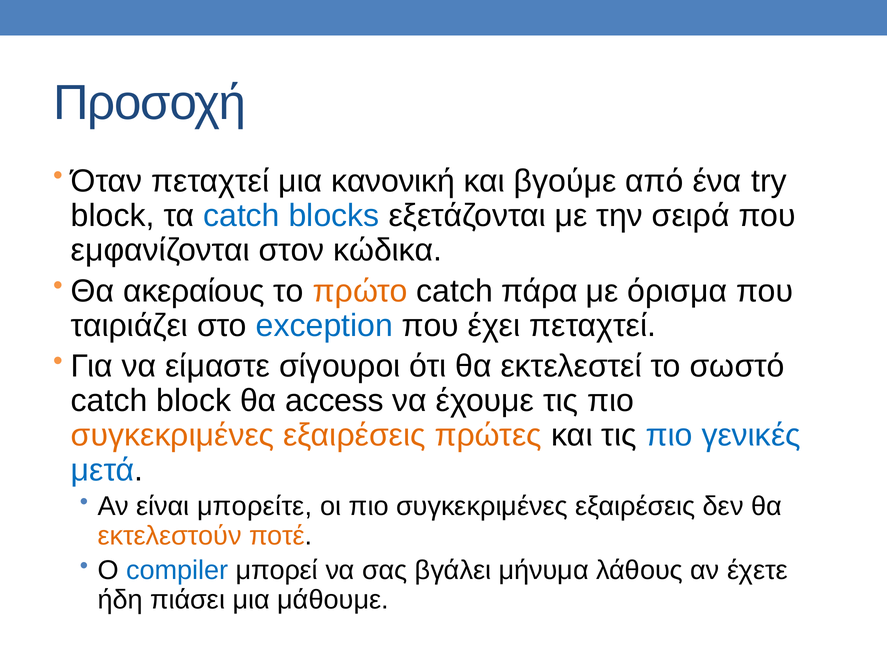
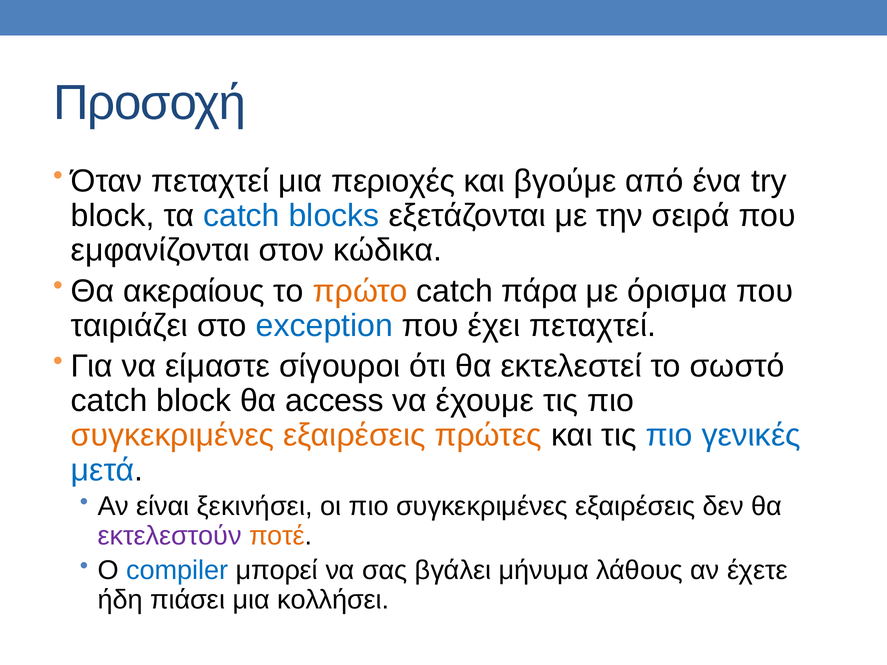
κανονική: κανονική -> περιοχές (393, 181)
μπορείτε: μπορείτε -> ξεκινήσει (255, 507)
εκτελεστούν colour: orange -> purple (170, 536)
μάθουμε: μάθουμε -> κολλήσει (333, 600)
